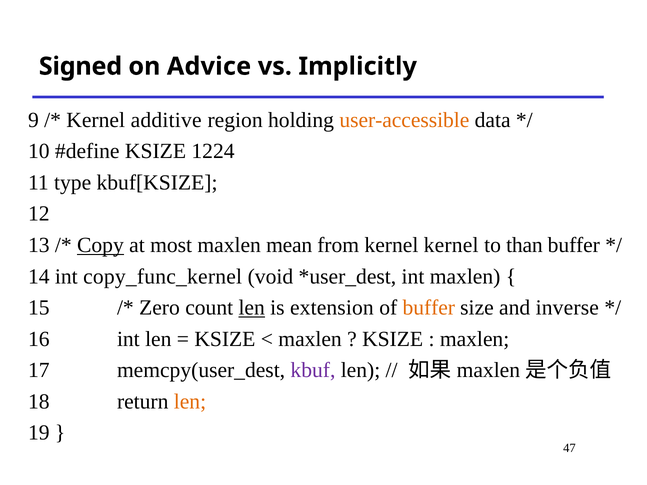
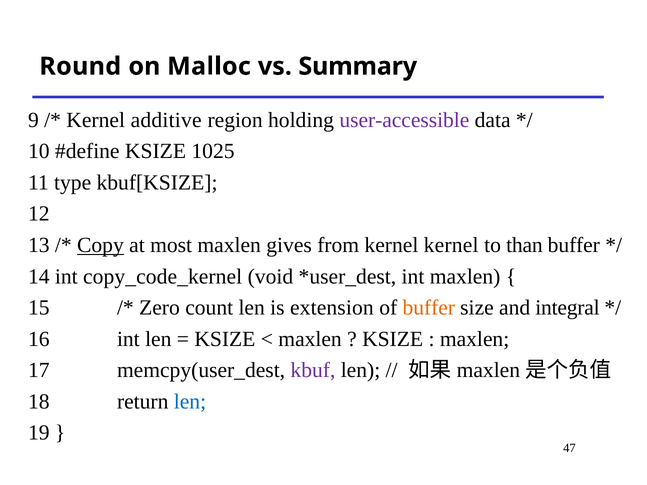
Signed: Signed -> Round (80, 66)
Advice: Advice -> Malloc (209, 66)
Implicitly: Implicitly -> Summary (358, 66)
user-accessible colour: orange -> purple (404, 120)
1224: 1224 -> 1025 (213, 151)
mean: mean -> gives (289, 245)
copy_func_kernel: copy_func_kernel -> copy_code_kernel (163, 277)
len underline: present -> none (252, 308)
inverse: inverse -> integral (567, 308)
len colour: orange -> blue (190, 402)
